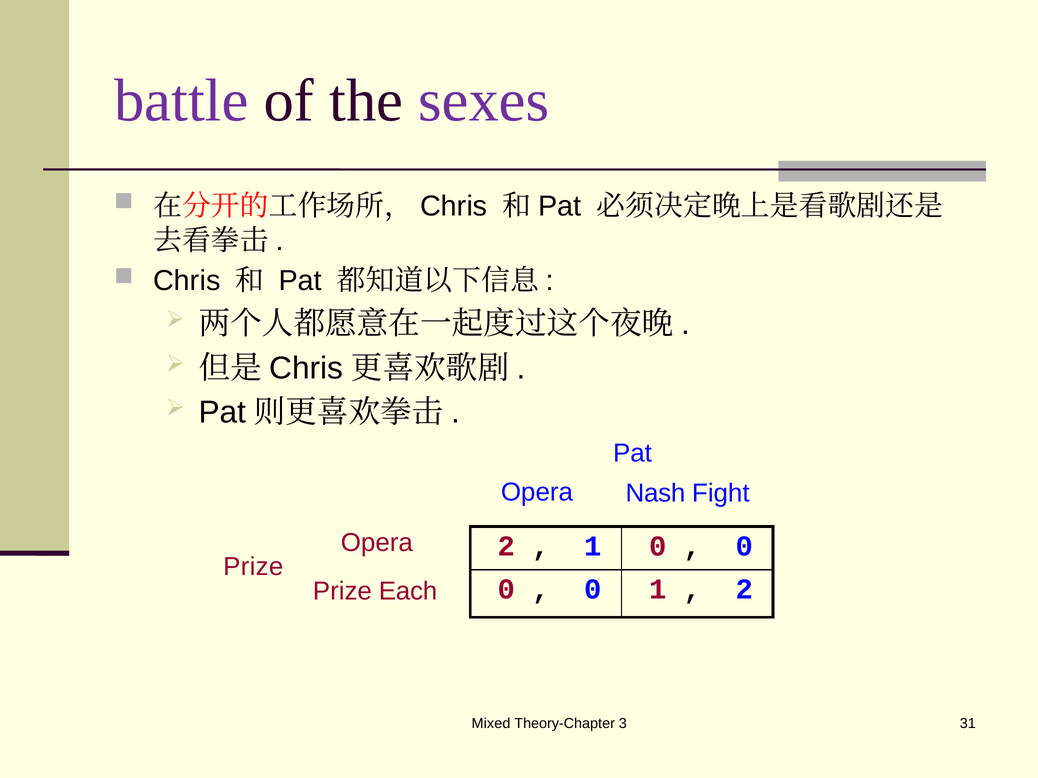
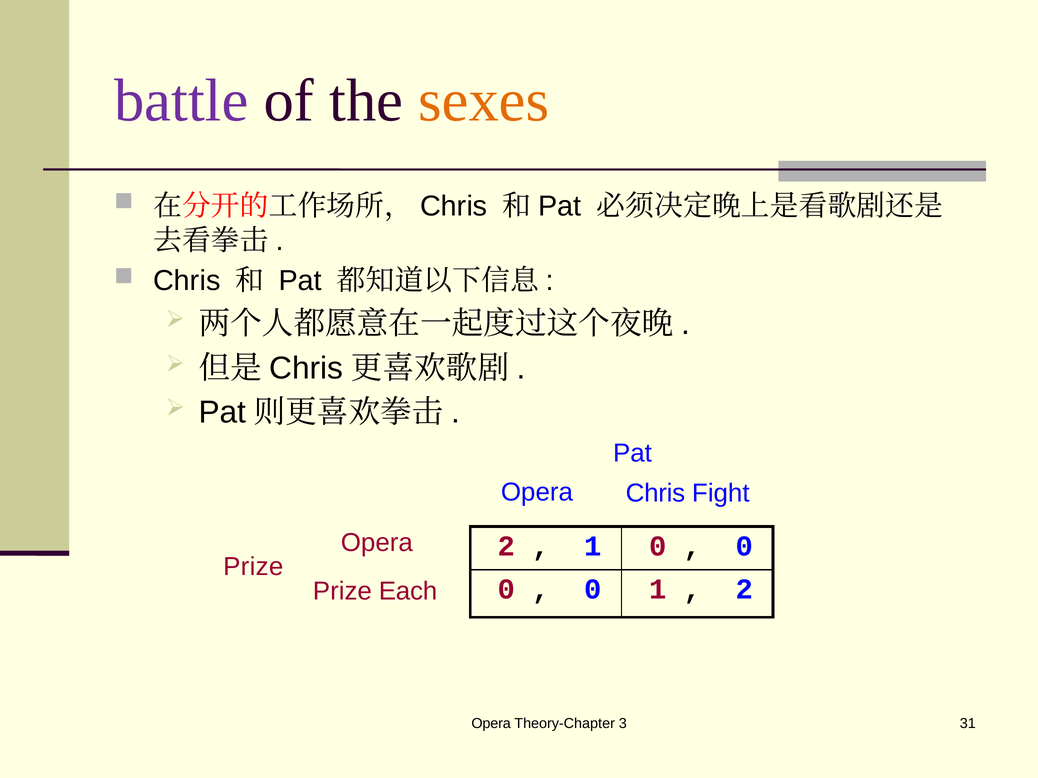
sexes colour: purple -> orange (484, 101)
Nash: Nash -> Chris (655, 494)
Mixed: Mixed -> Opera (491, 724)
